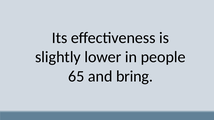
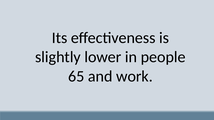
bring: bring -> work (134, 76)
